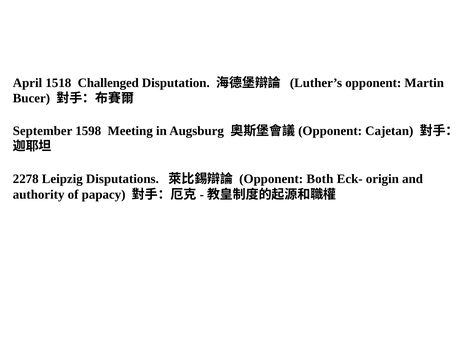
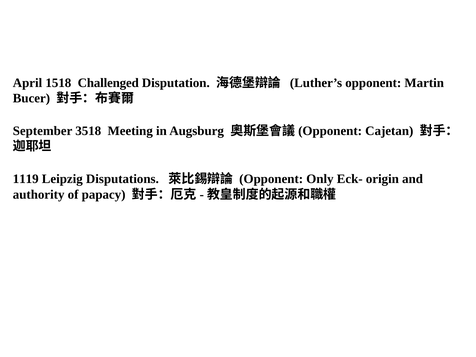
1598: 1598 -> 3518 (88, 131)
2278: 2278 -> 1119 (26, 179)
Both: Both -> Only (320, 179)
